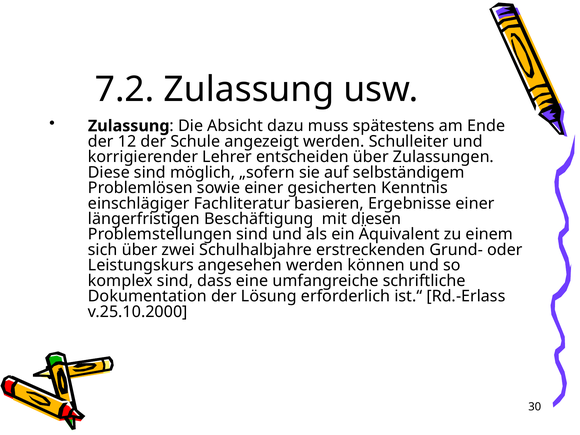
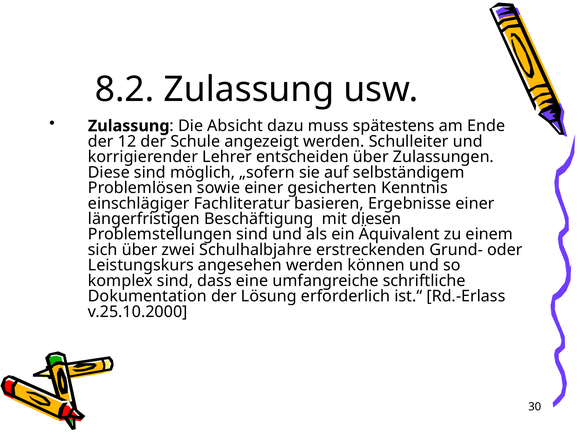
7.2: 7.2 -> 8.2 (125, 89)
